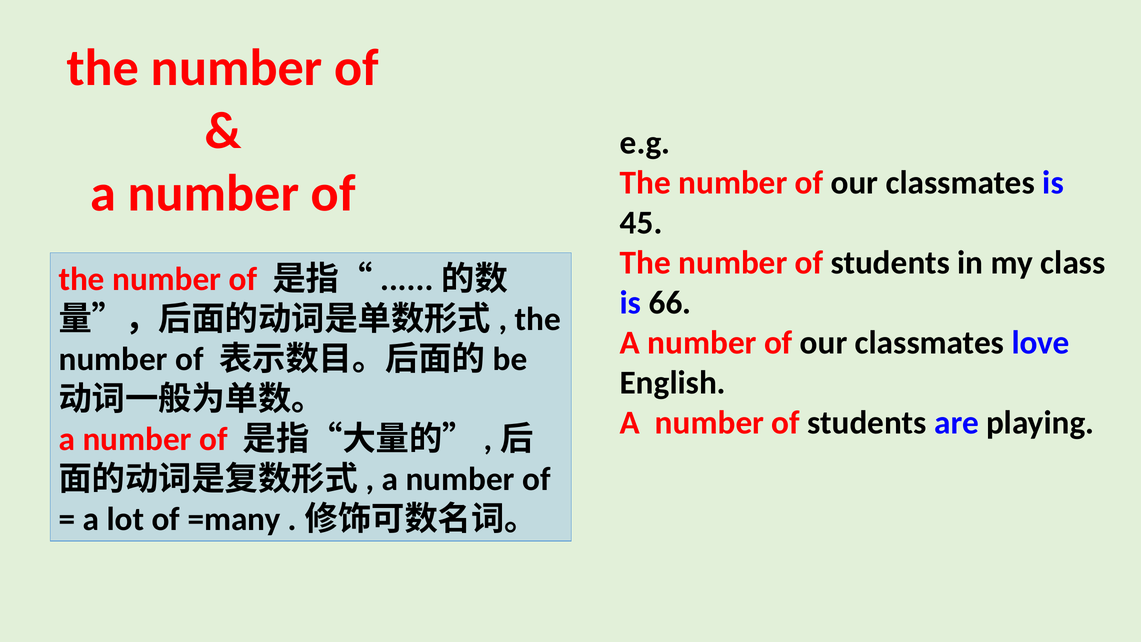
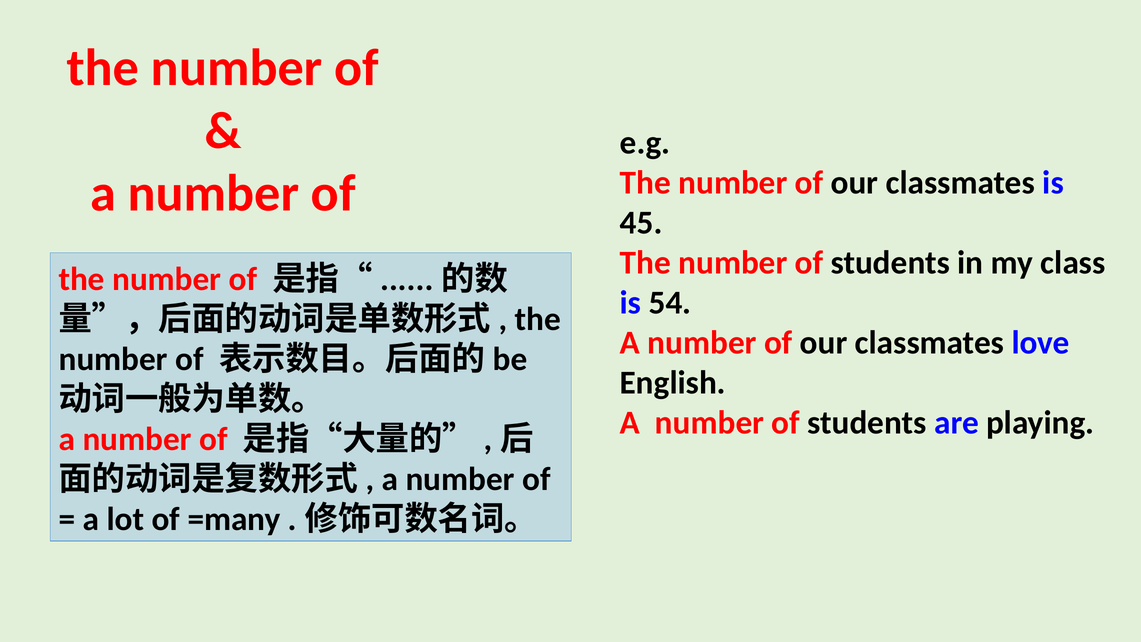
66: 66 -> 54 (670, 303)
